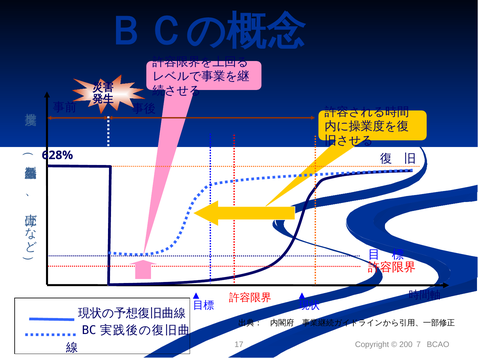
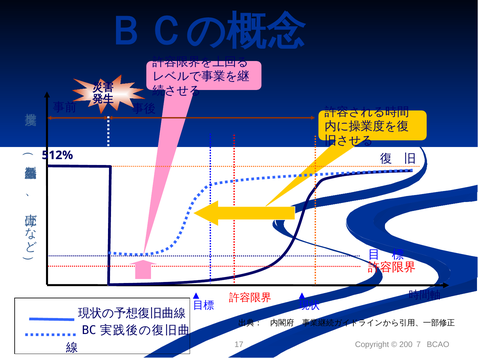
628%: 628% -> 512% (57, 155)
